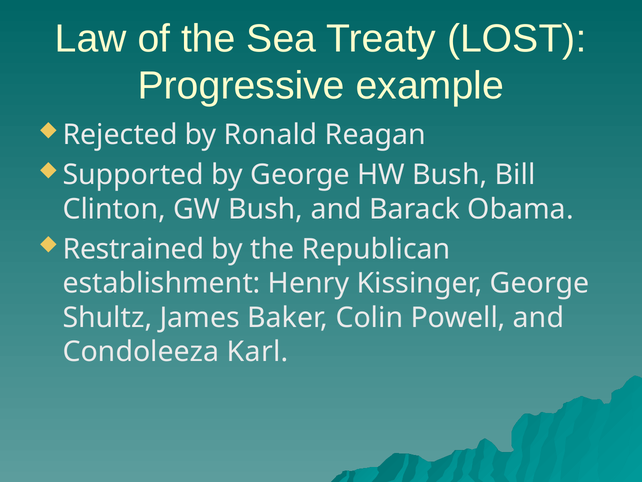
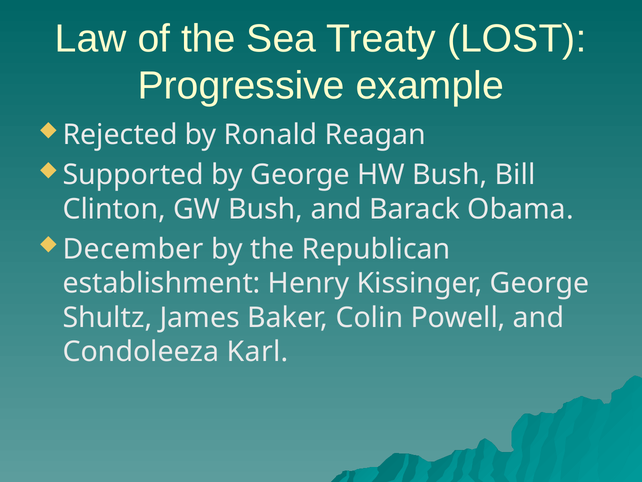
Restrained: Restrained -> December (133, 249)
